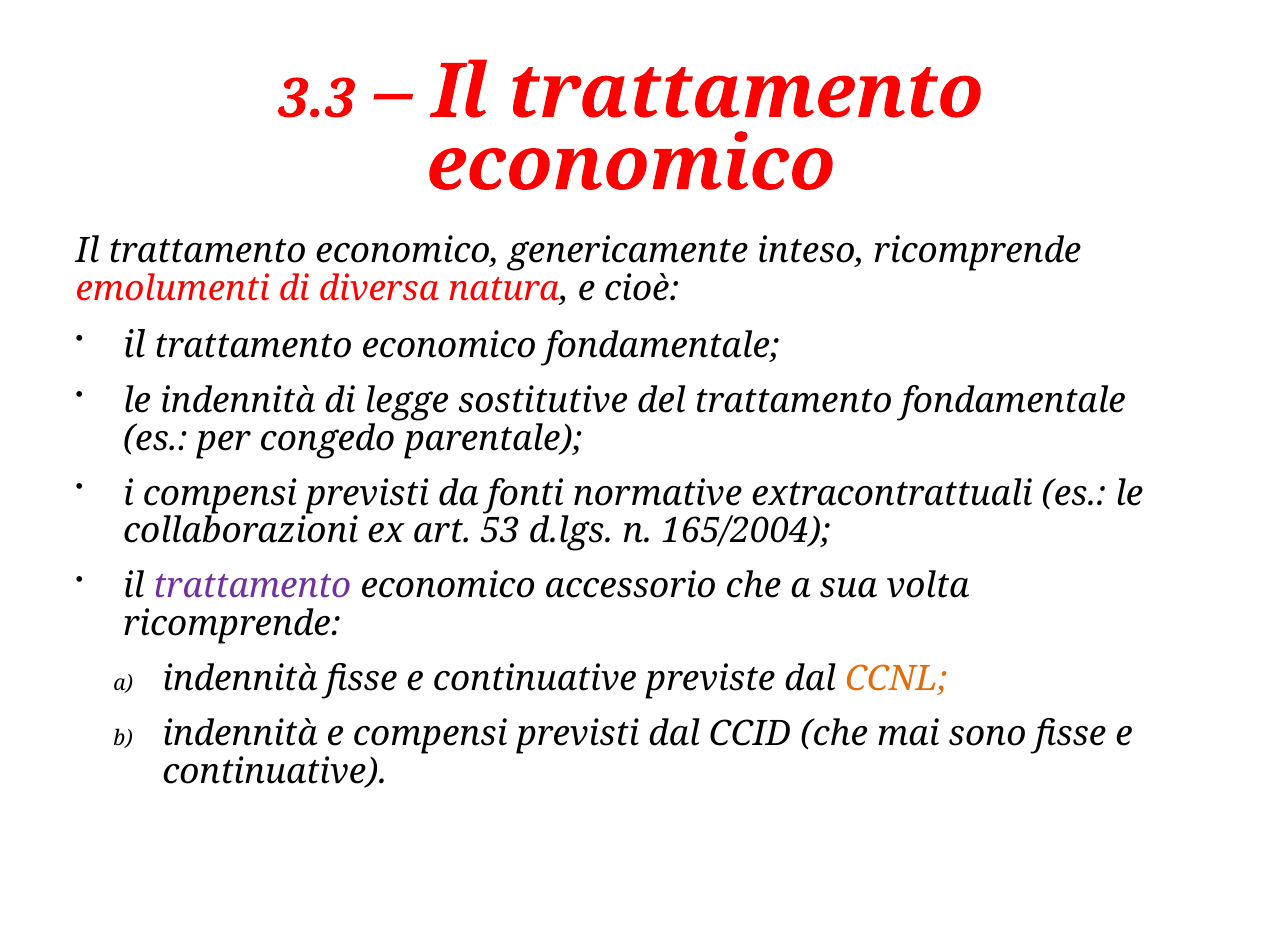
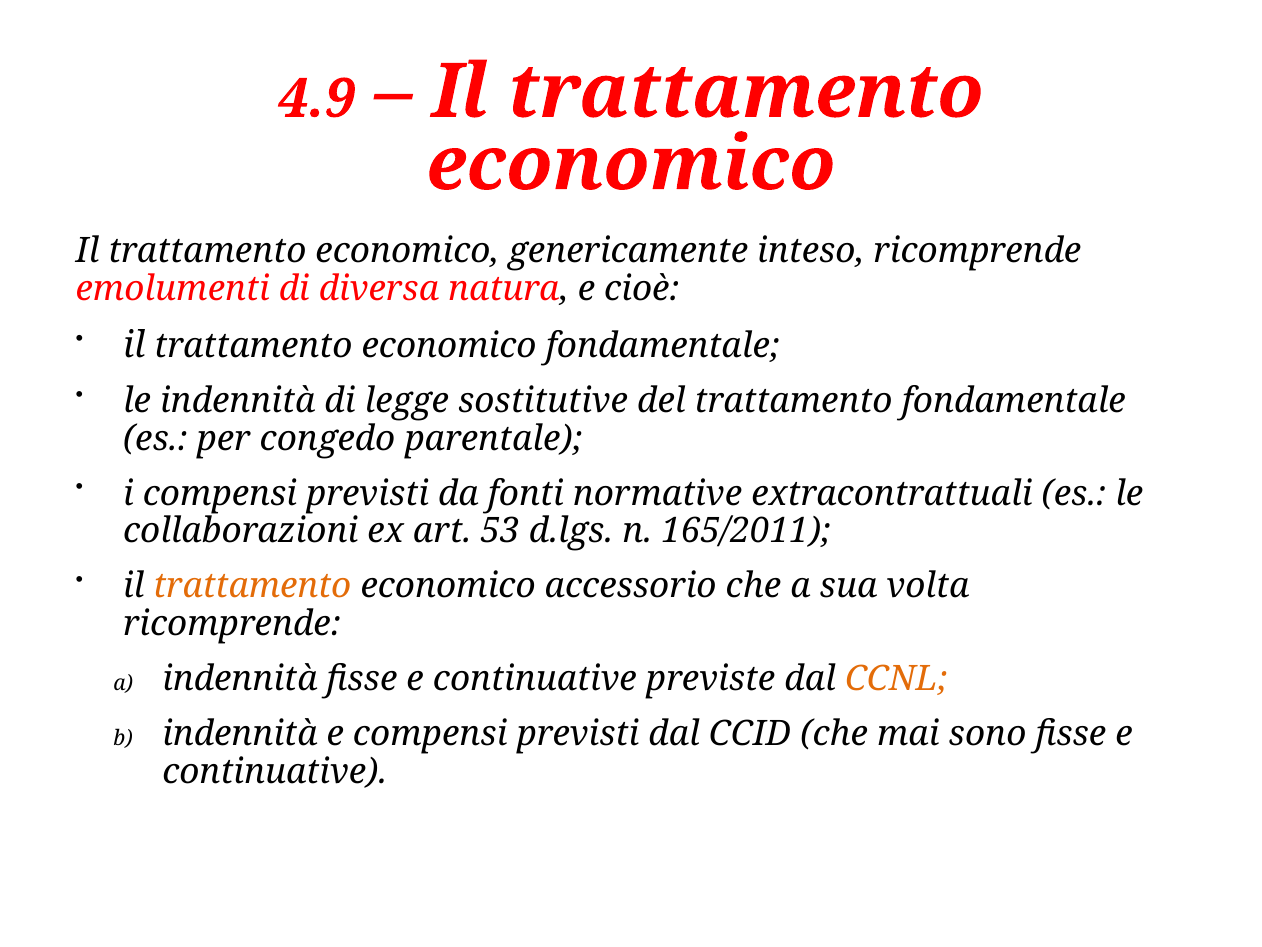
3.3: 3.3 -> 4.9 (316, 99)
165/2004: 165/2004 -> 165/2011 (746, 531)
trattamento colour: purple -> orange (252, 586)
